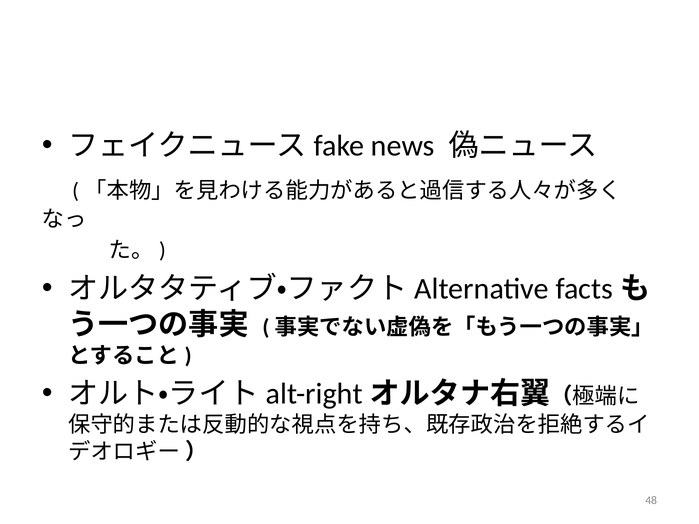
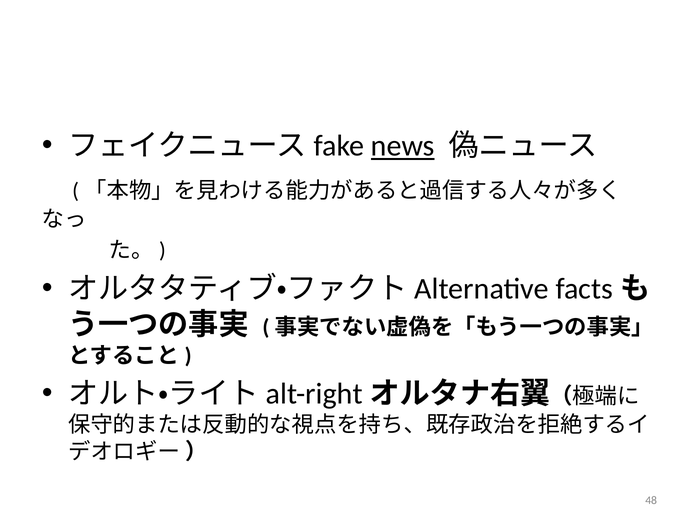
news underline: none -> present (403, 146)
